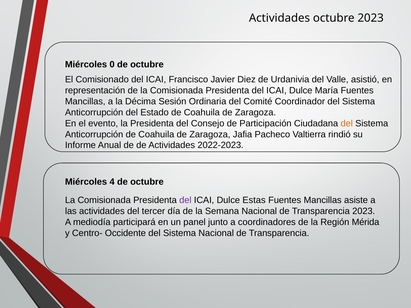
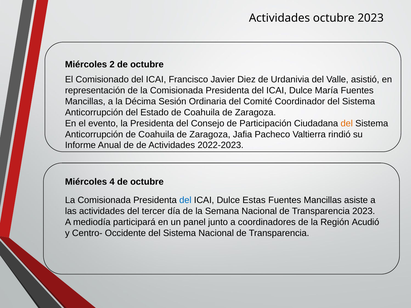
0: 0 -> 2 (112, 65)
del colour: purple -> blue (185, 200)
Mérida: Mérida -> Acudió (366, 222)
